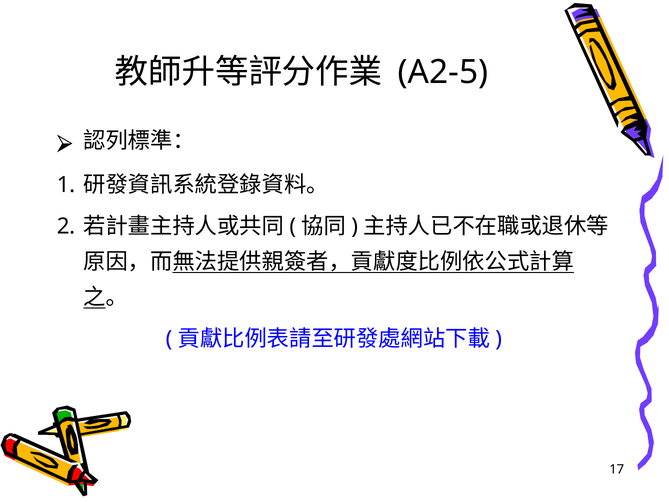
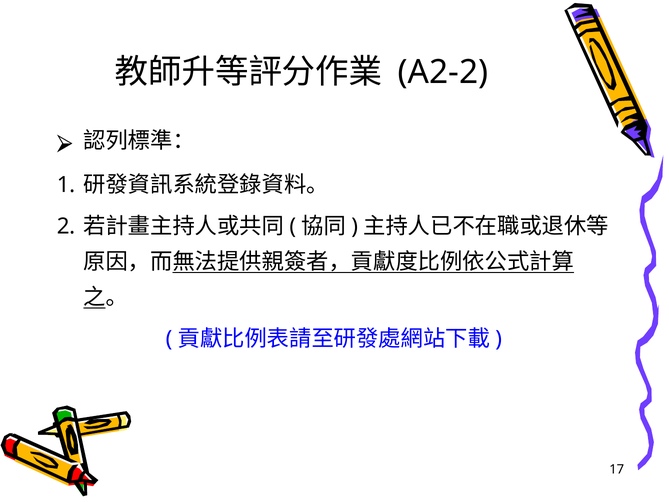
A2-5: A2-5 -> A2-2 (443, 72)
